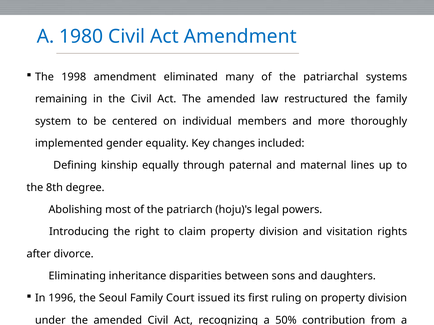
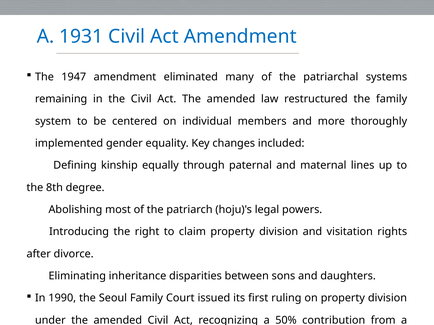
1980: 1980 -> 1931 (81, 37)
1998: 1998 -> 1947 (74, 77)
1996: 1996 -> 1990 (62, 299)
